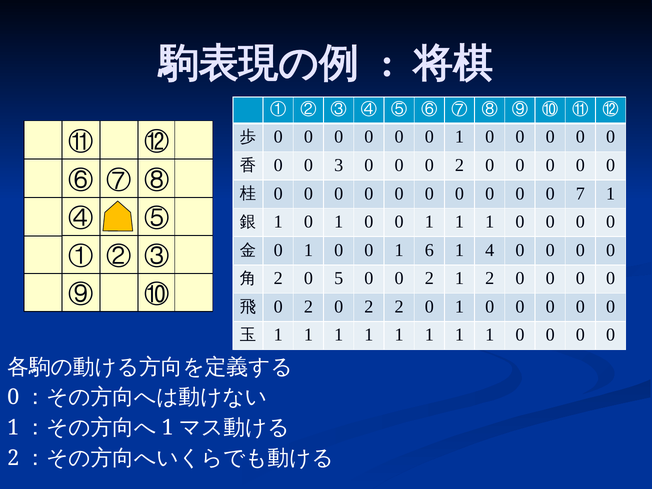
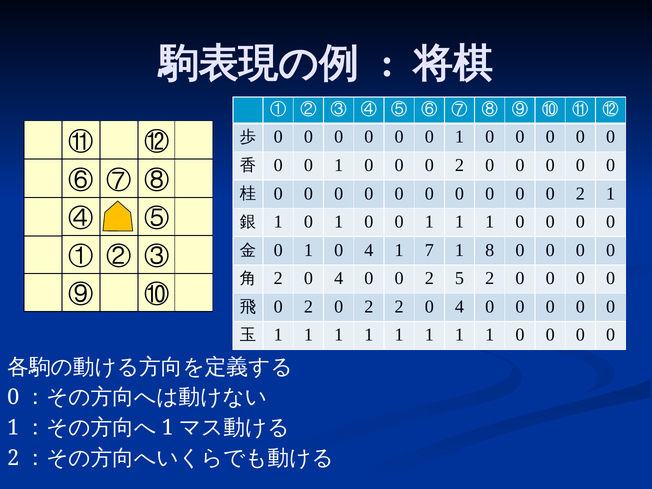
3: 3 -> 1 (339, 165)
7: 7 -> 2 (580, 194)
0: 0 -> 4 (369, 250)
6: 6 -> 7 (429, 250)
4: 4 -> 8 (490, 250)
5: 5 -> 4 (339, 278)
2 1: 1 -> 5 (460, 278)
2 2 0 1: 1 -> 4 (460, 307)
